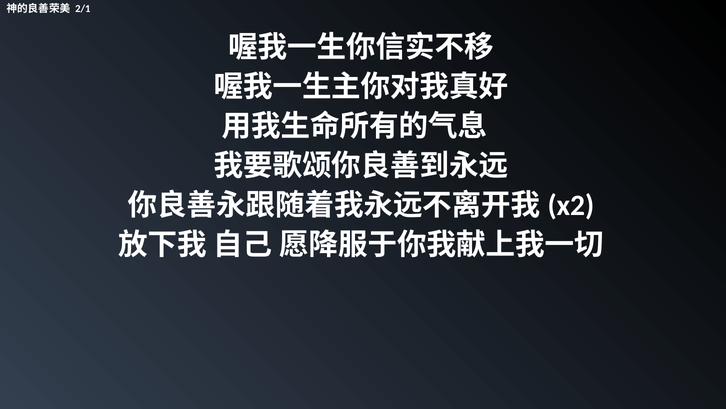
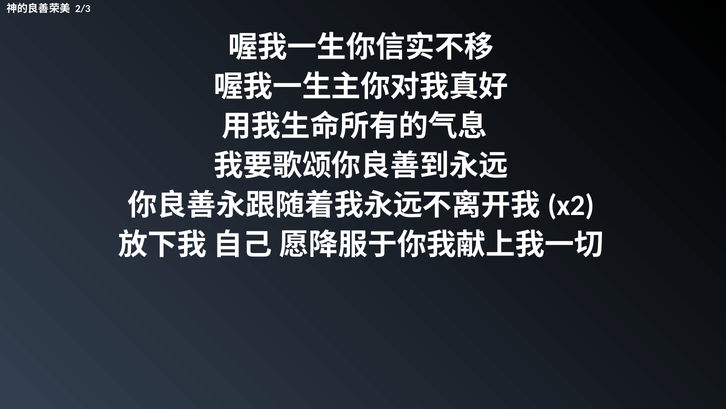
2/1: 2/1 -> 2/3 (83, 9)
